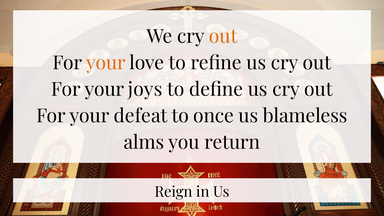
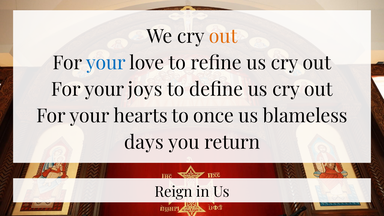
your colour: orange -> blue (106, 63)
defeat: defeat -> hearts (141, 116)
alms: alms -> days (144, 143)
